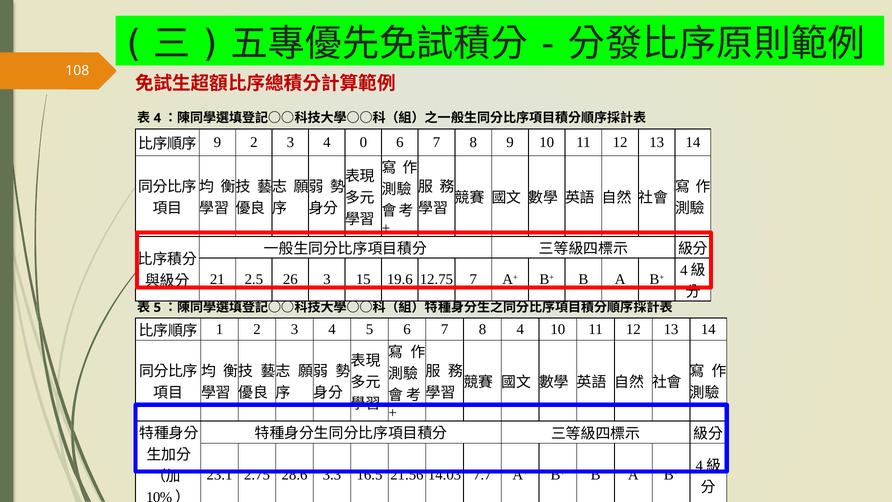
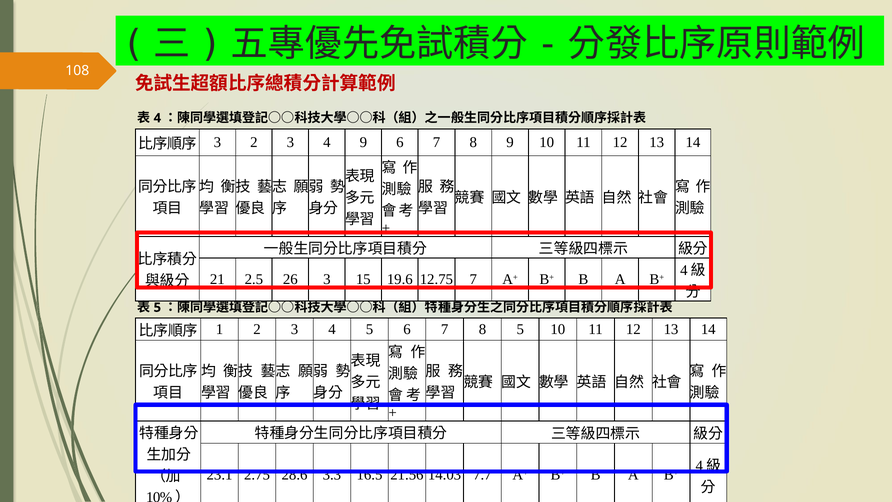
9: 9 -> 3 (217, 142)
4 0: 0 -> 9 (363, 142)
8 4: 4 -> 5 (520, 329)
